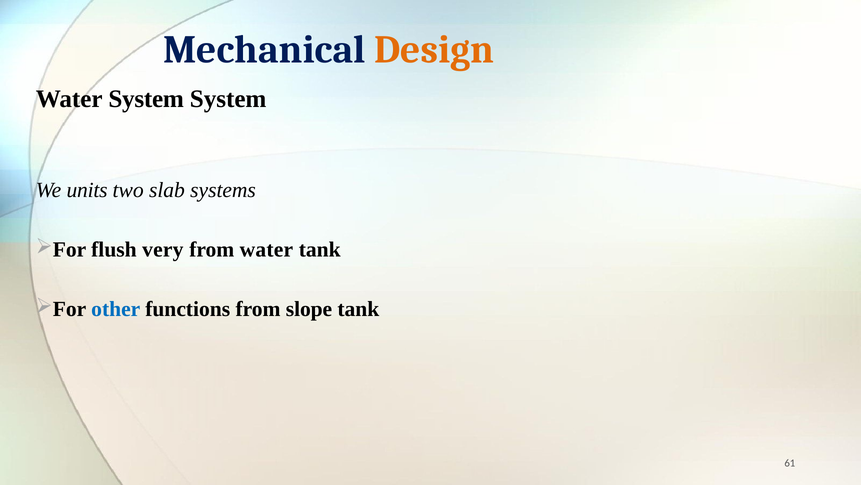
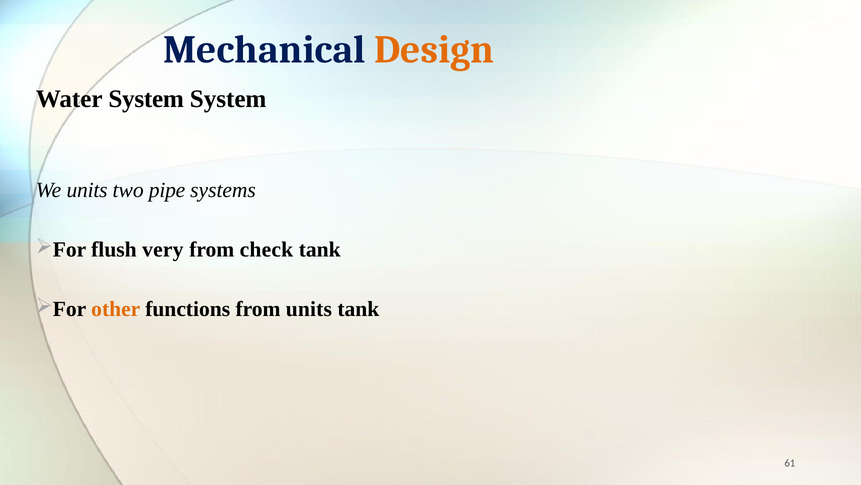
slab: slab -> pipe (167, 190)
from water: water -> check (266, 249)
other colour: blue -> orange (116, 309)
from slope: slope -> units (309, 309)
